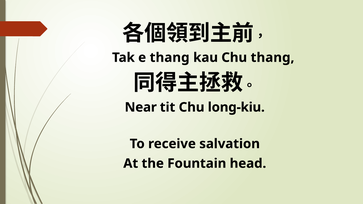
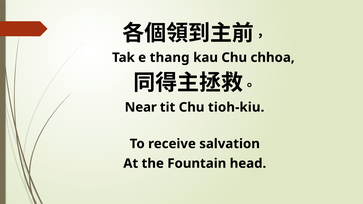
Chu thang: thang -> chhoa (273, 58)
long-kiu: long-kiu -> tioh-kiu (236, 107)
